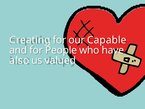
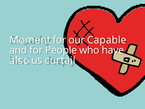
Creating: Creating -> Moment (30, 40)
valued: valued -> curtail (60, 60)
